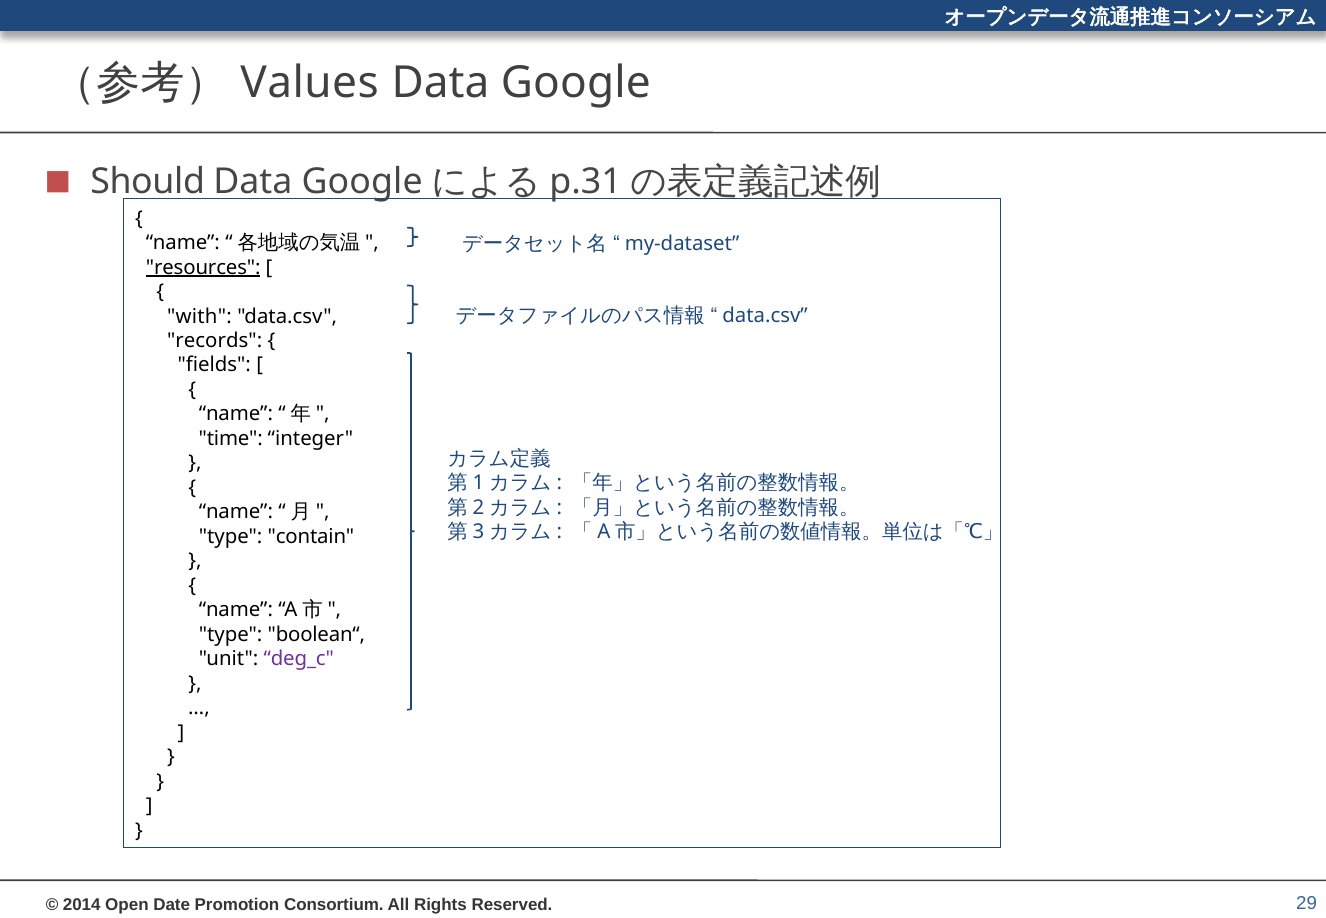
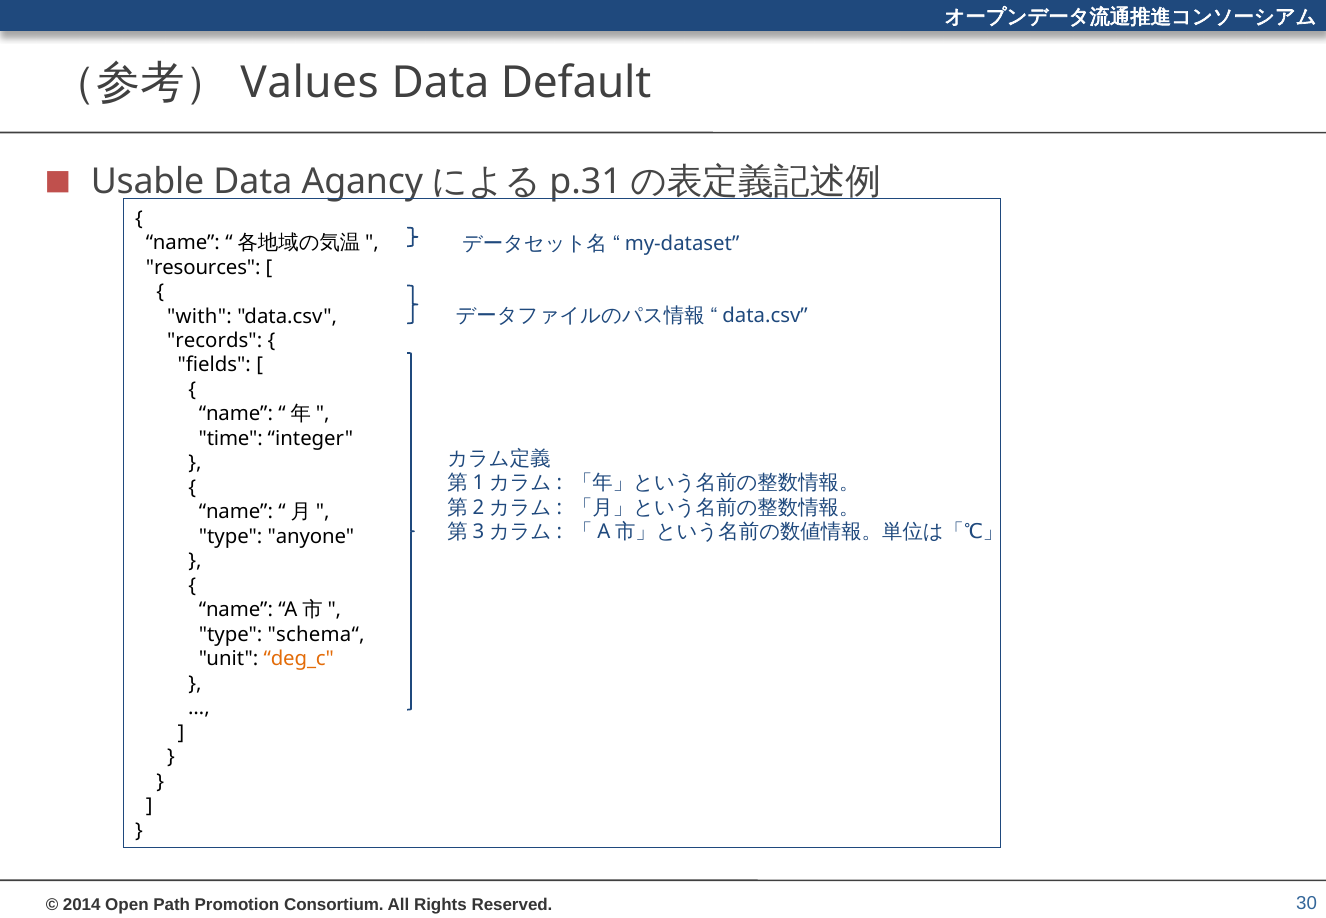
Google: Google -> Default (576, 83)
Should: Should -> Usable (148, 181)
Google: Google -> Agancy (362, 181)
resources underline: present -> none (203, 267)
contain: contain -> anyone (311, 537)
boolean“: boolean“ -> schema“ (316, 635)
deg_c colour: purple -> orange (299, 659)
Date: Date -> Path (172, 904)
29: 29 -> 30 (1307, 904)
